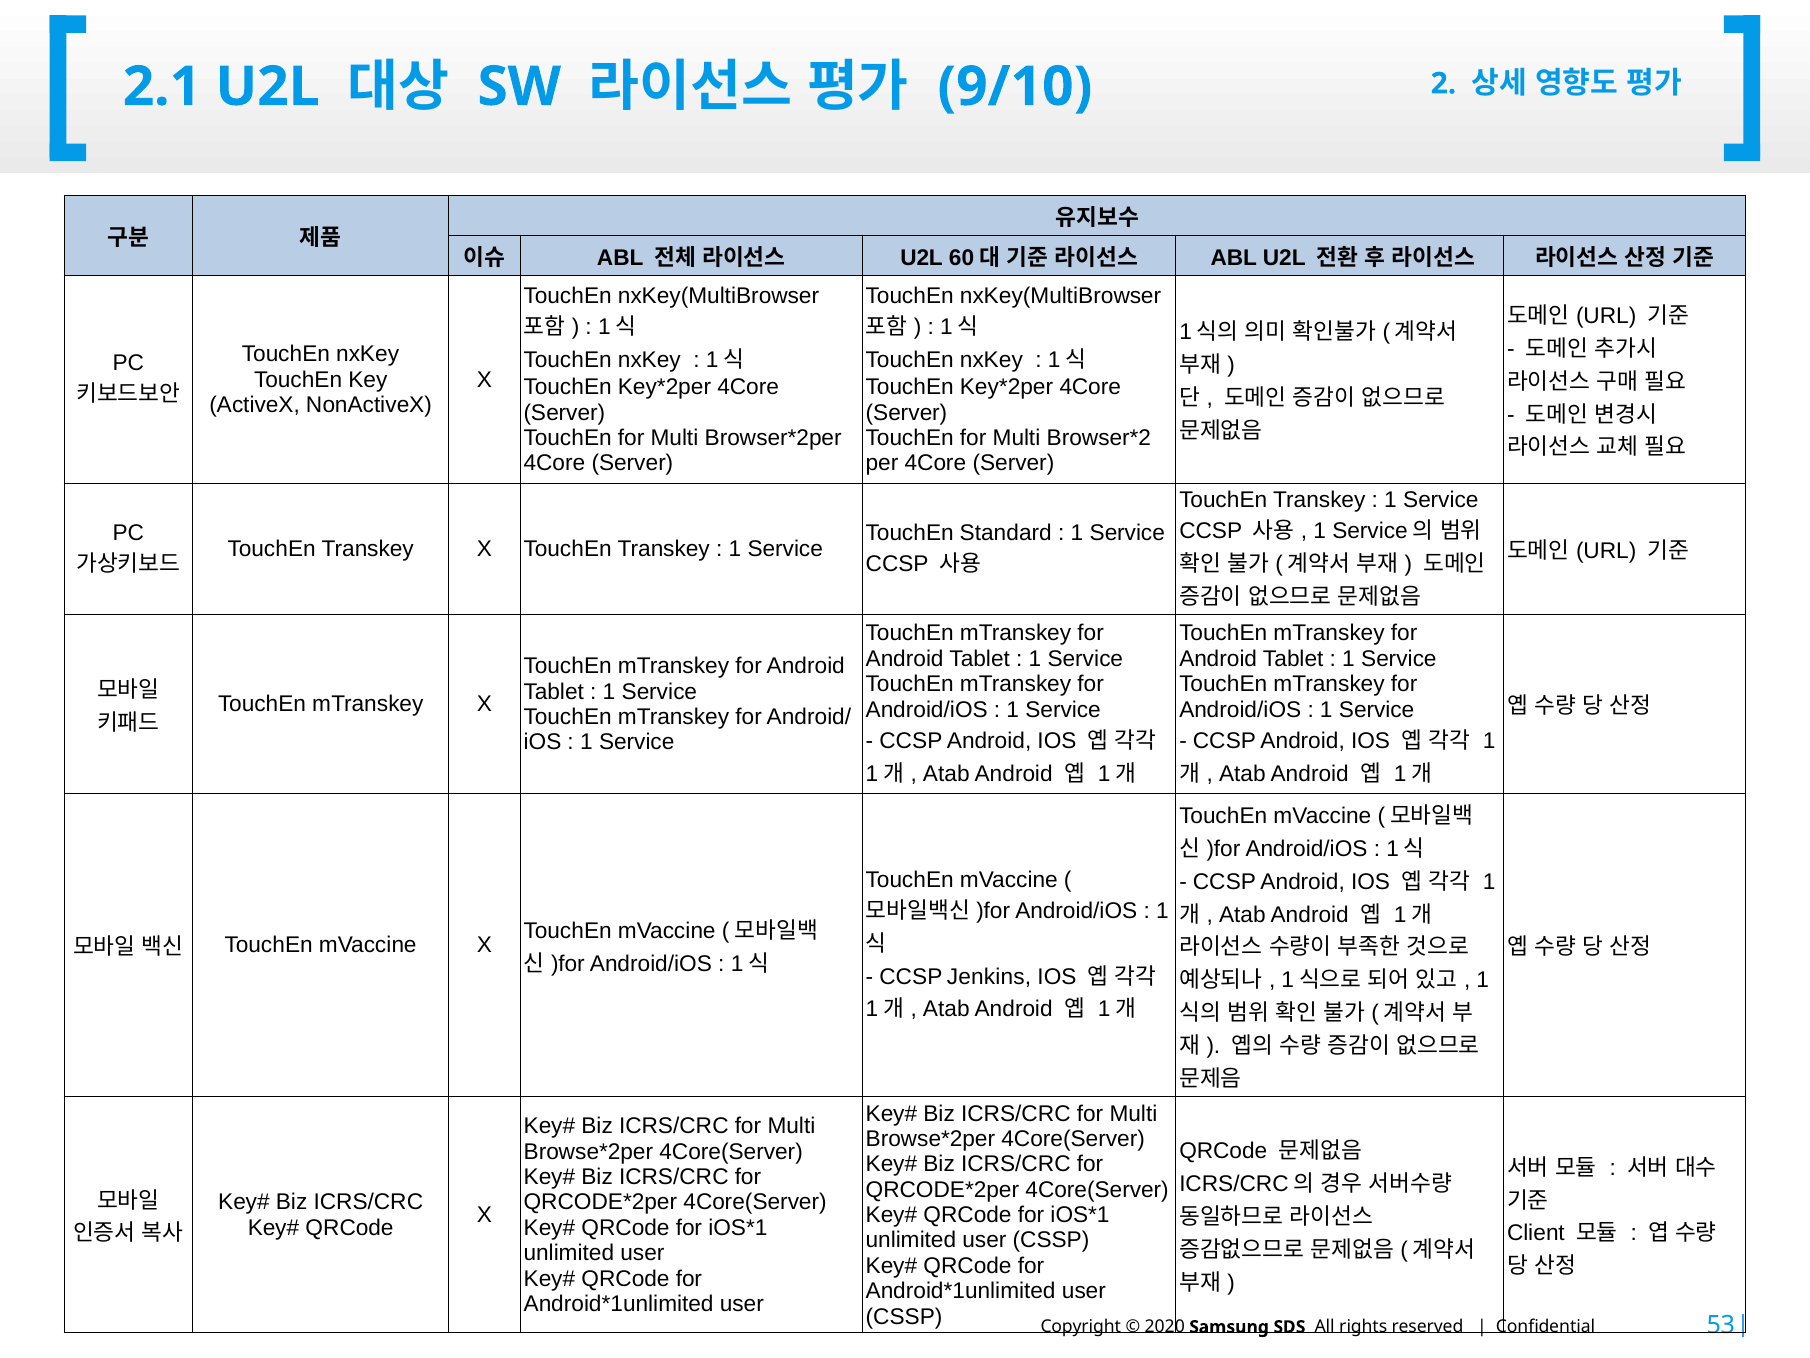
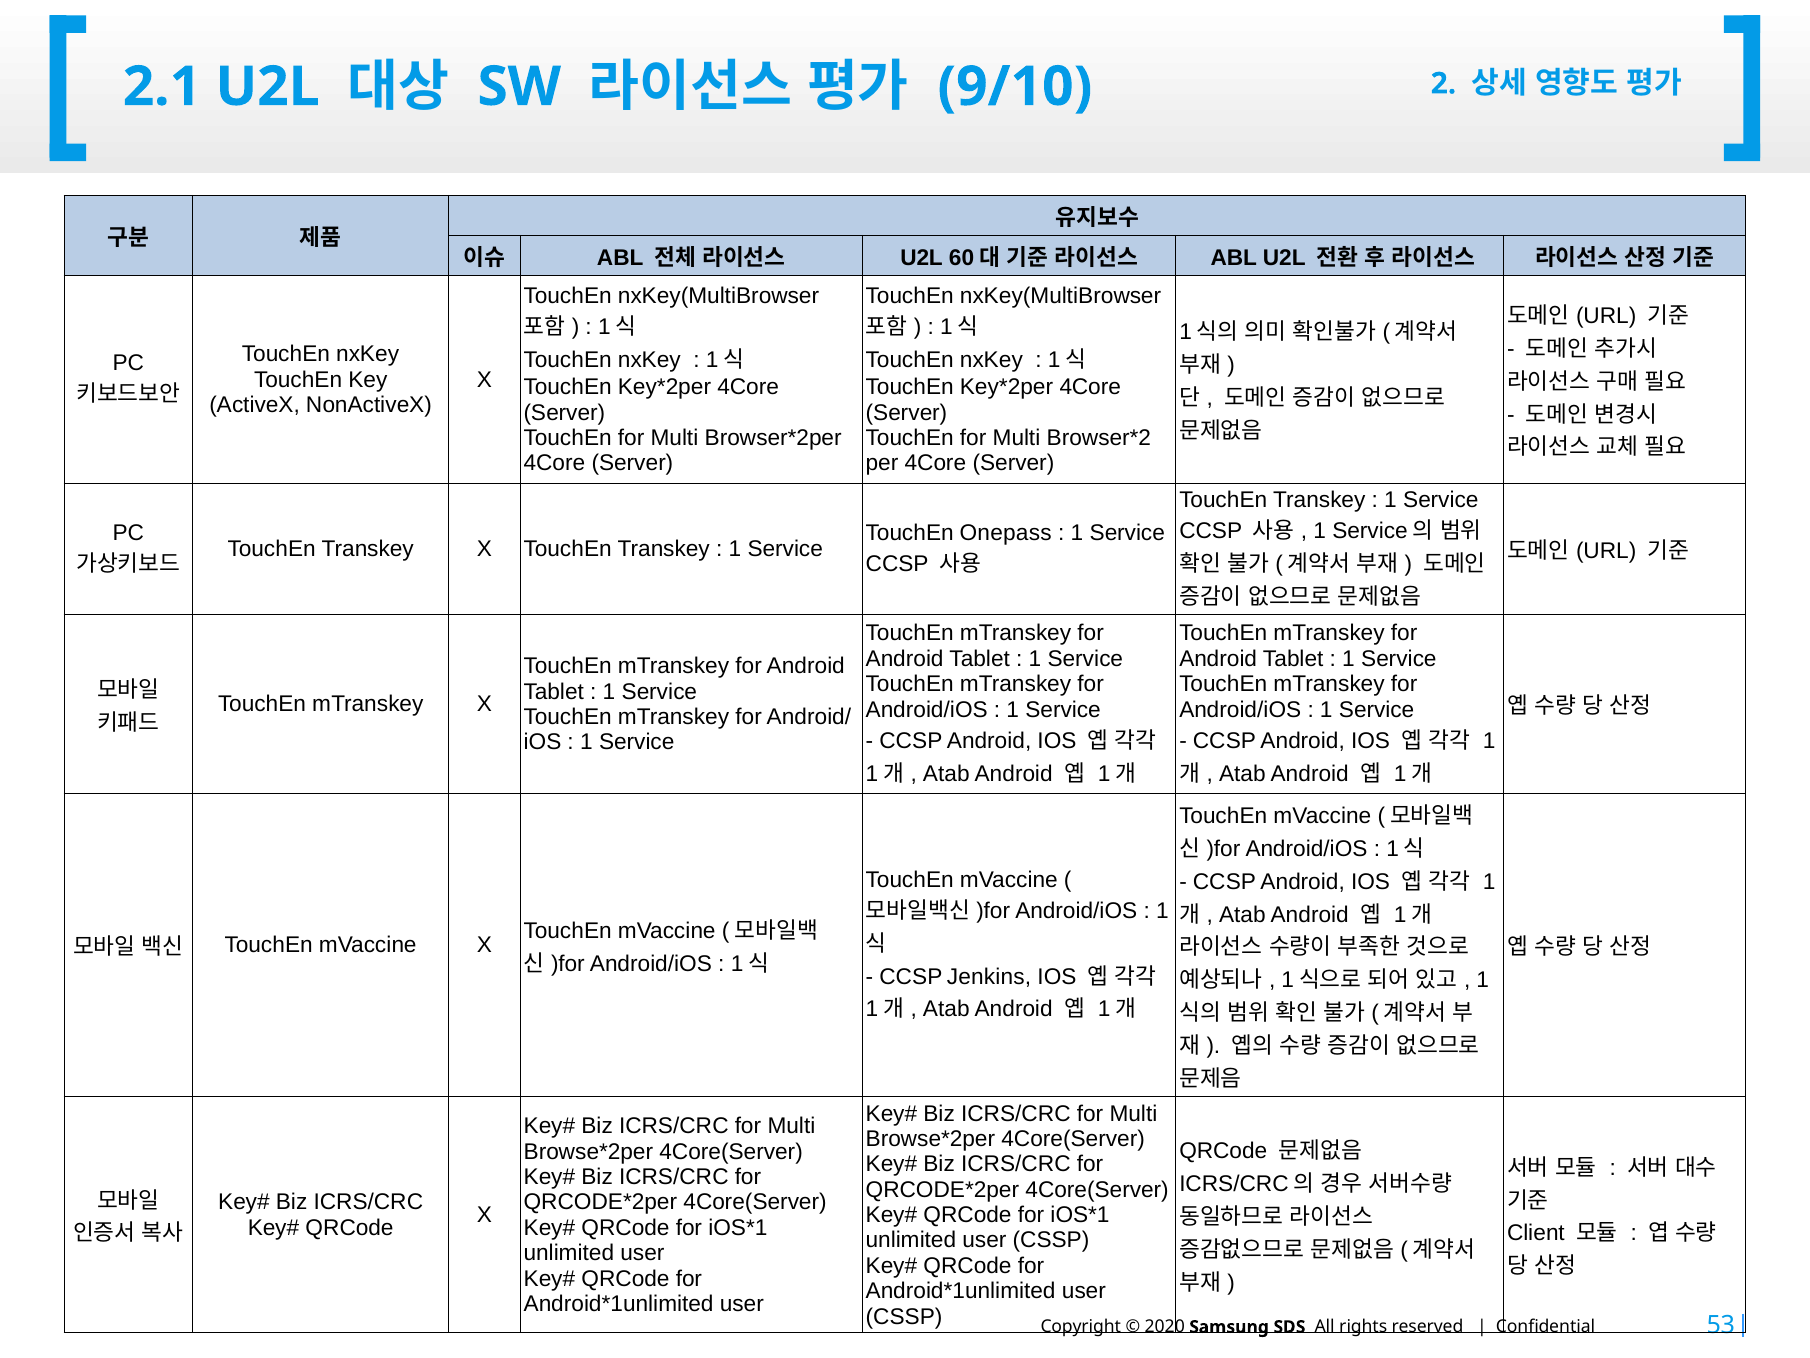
Standard: Standard -> Onepass (1006, 533)
